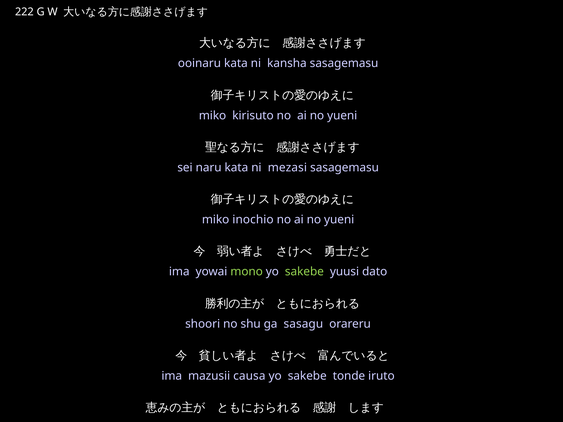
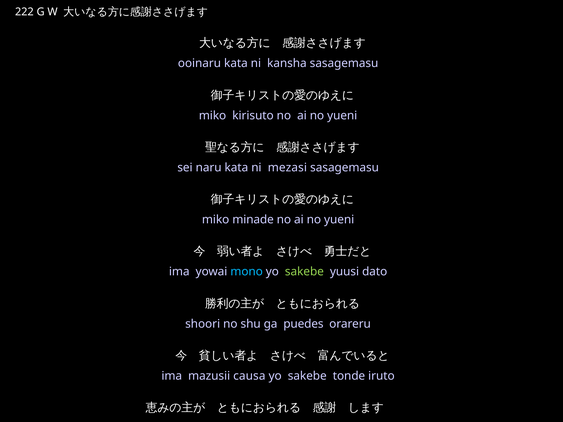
inochio: inochio -> minade (253, 220)
mono colour: light green -> light blue (247, 272)
sasagu: sasagu -> puedes (303, 324)
